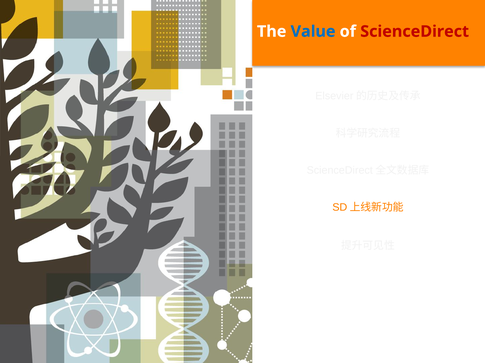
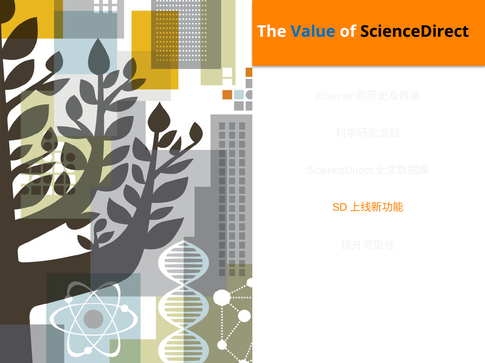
ScienceDirect colour: red -> black (415, 32)
